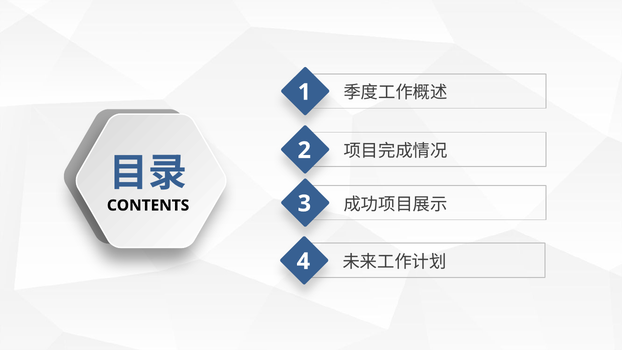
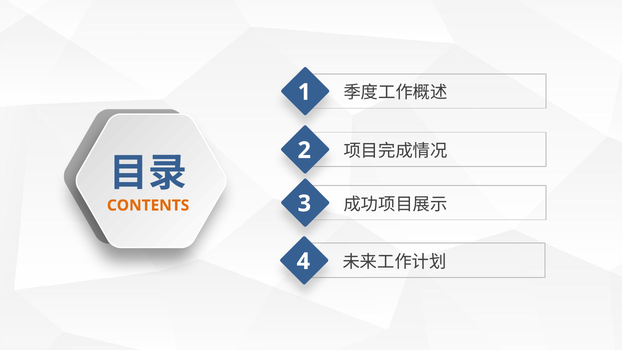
CONTENTS colour: black -> orange (148, 205)
